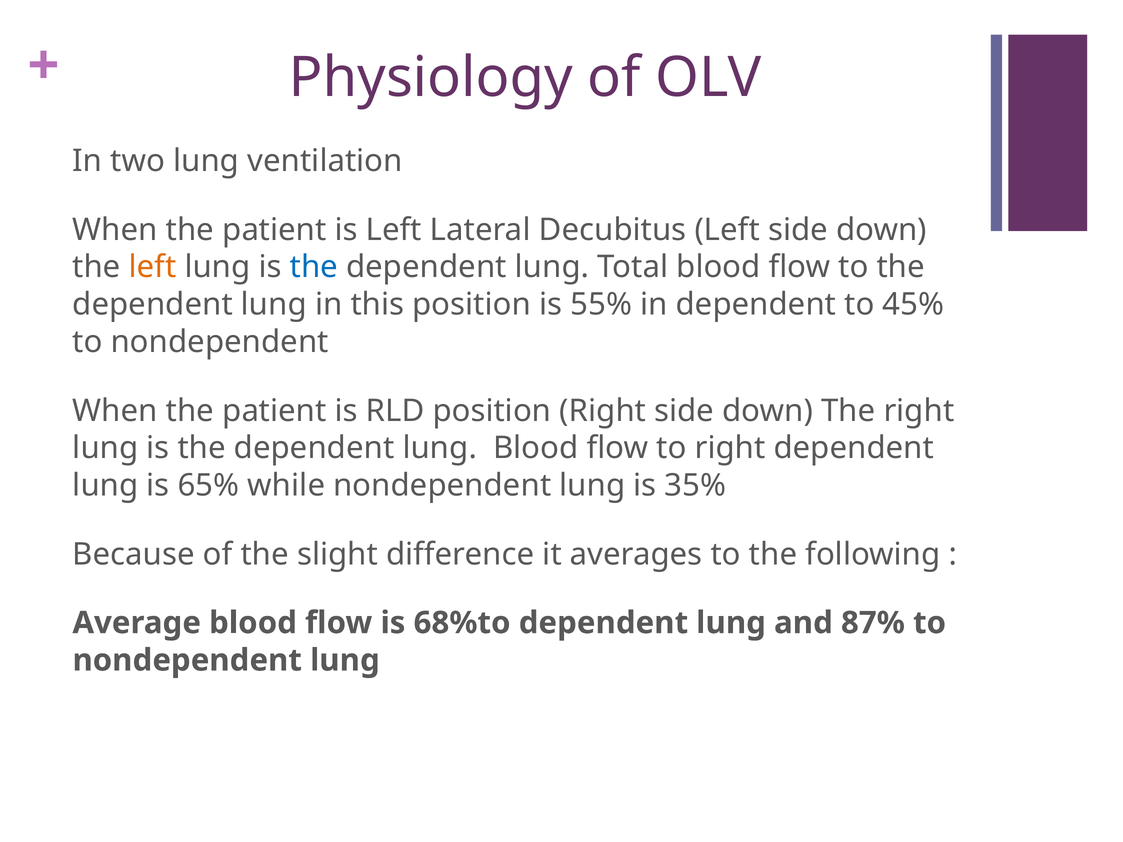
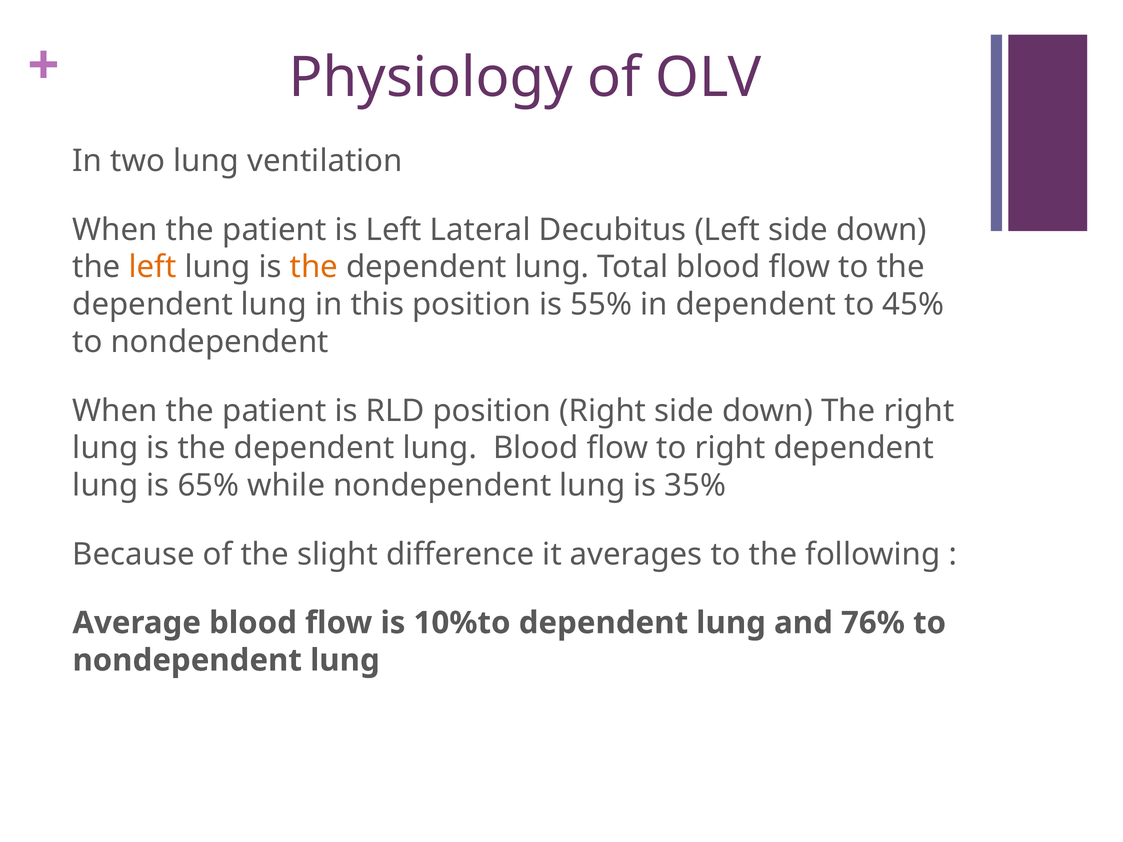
the colour: blue -> orange (314, 267)
68%to: 68%to -> 10%to (462, 623)
87%: 87% -> 76% (873, 623)
